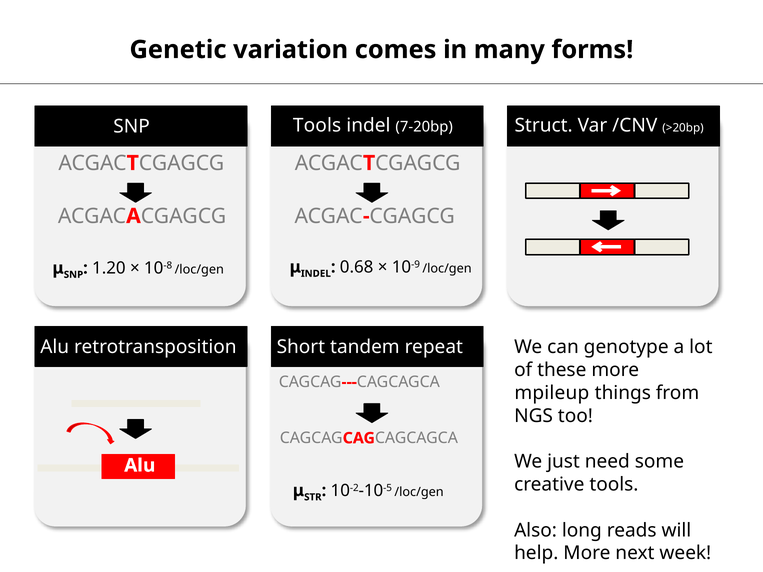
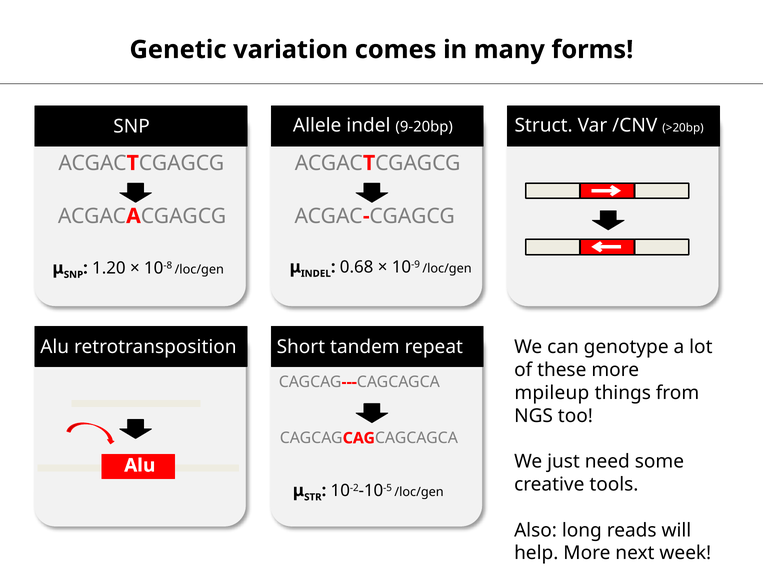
Tools: Tools -> Allele (317, 126)
7-20bp: 7-20bp -> 9-20bp (424, 127)
